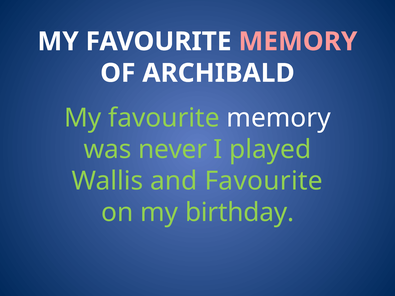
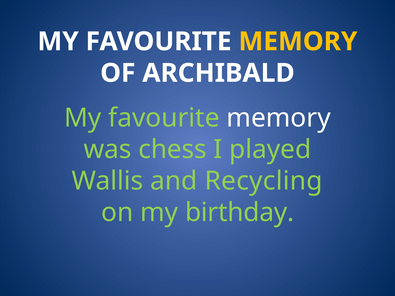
MEMORY colour: pink -> yellow (298, 42)
never: never -> chess (173, 150)
and Favourite: Favourite -> Recycling (264, 181)
